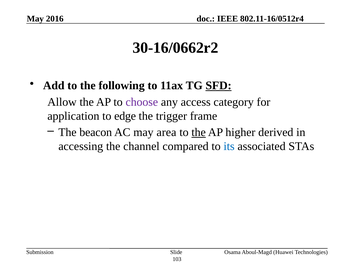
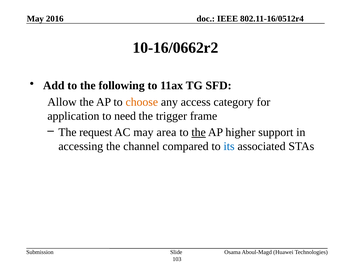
30-16/0662r2: 30-16/0662r2 -> 10-16/0662r2 (175, 48)
SFD underline: present -> none (219, 86)
choose colour: purple -> orange (142, 102)
edge: edge -> need (125, 116)
beacon: beacon -> request (96, 132)
derived: derived -> support (276, 132)
